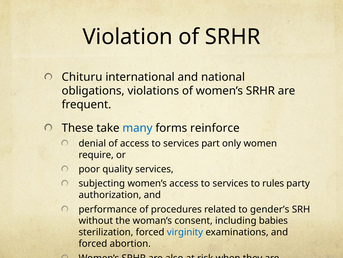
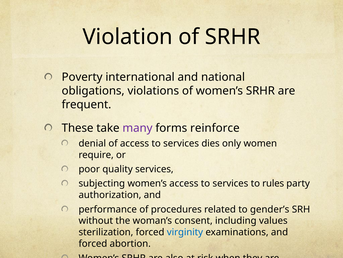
Chituru: Chituru -> Poverty (82, 77)
many colour: blue -> purple (137, 128)
part: part -> dies (211, 143)
babies: babies -> values (273, 220)
